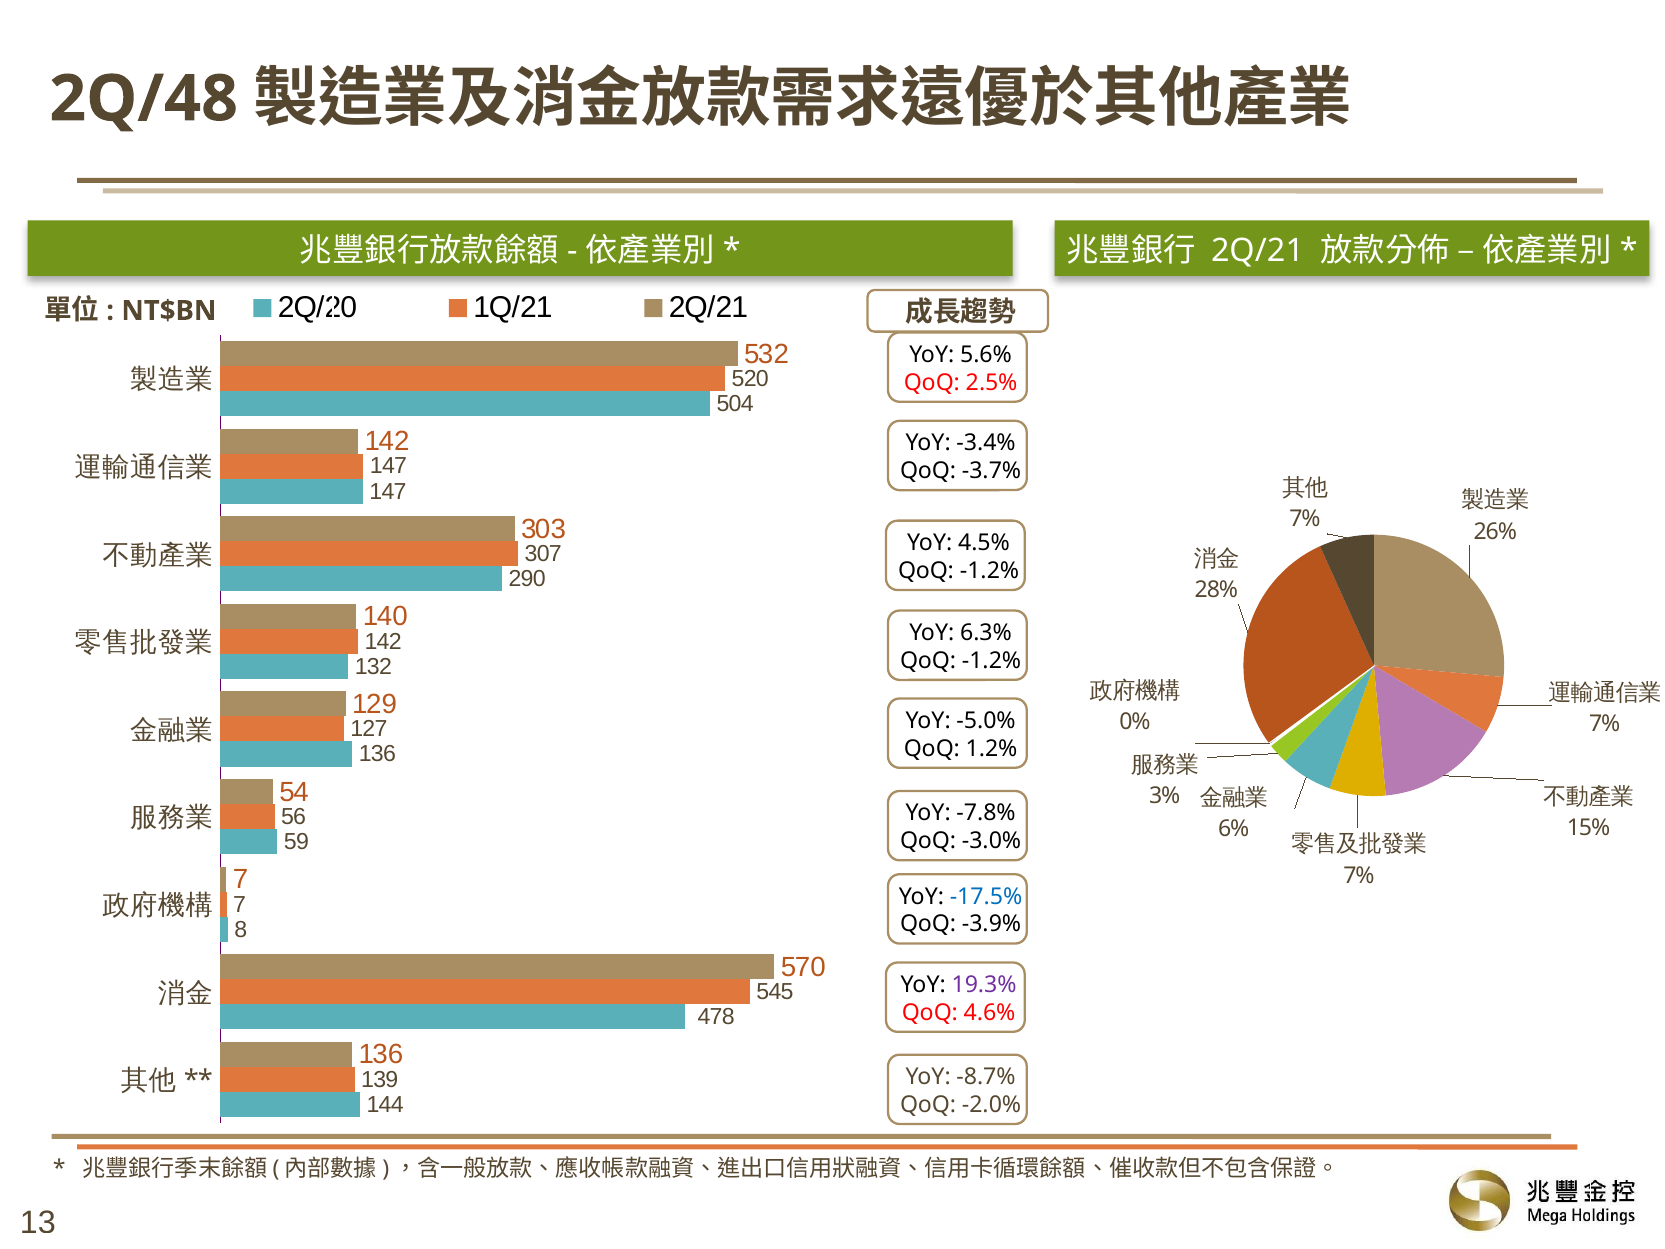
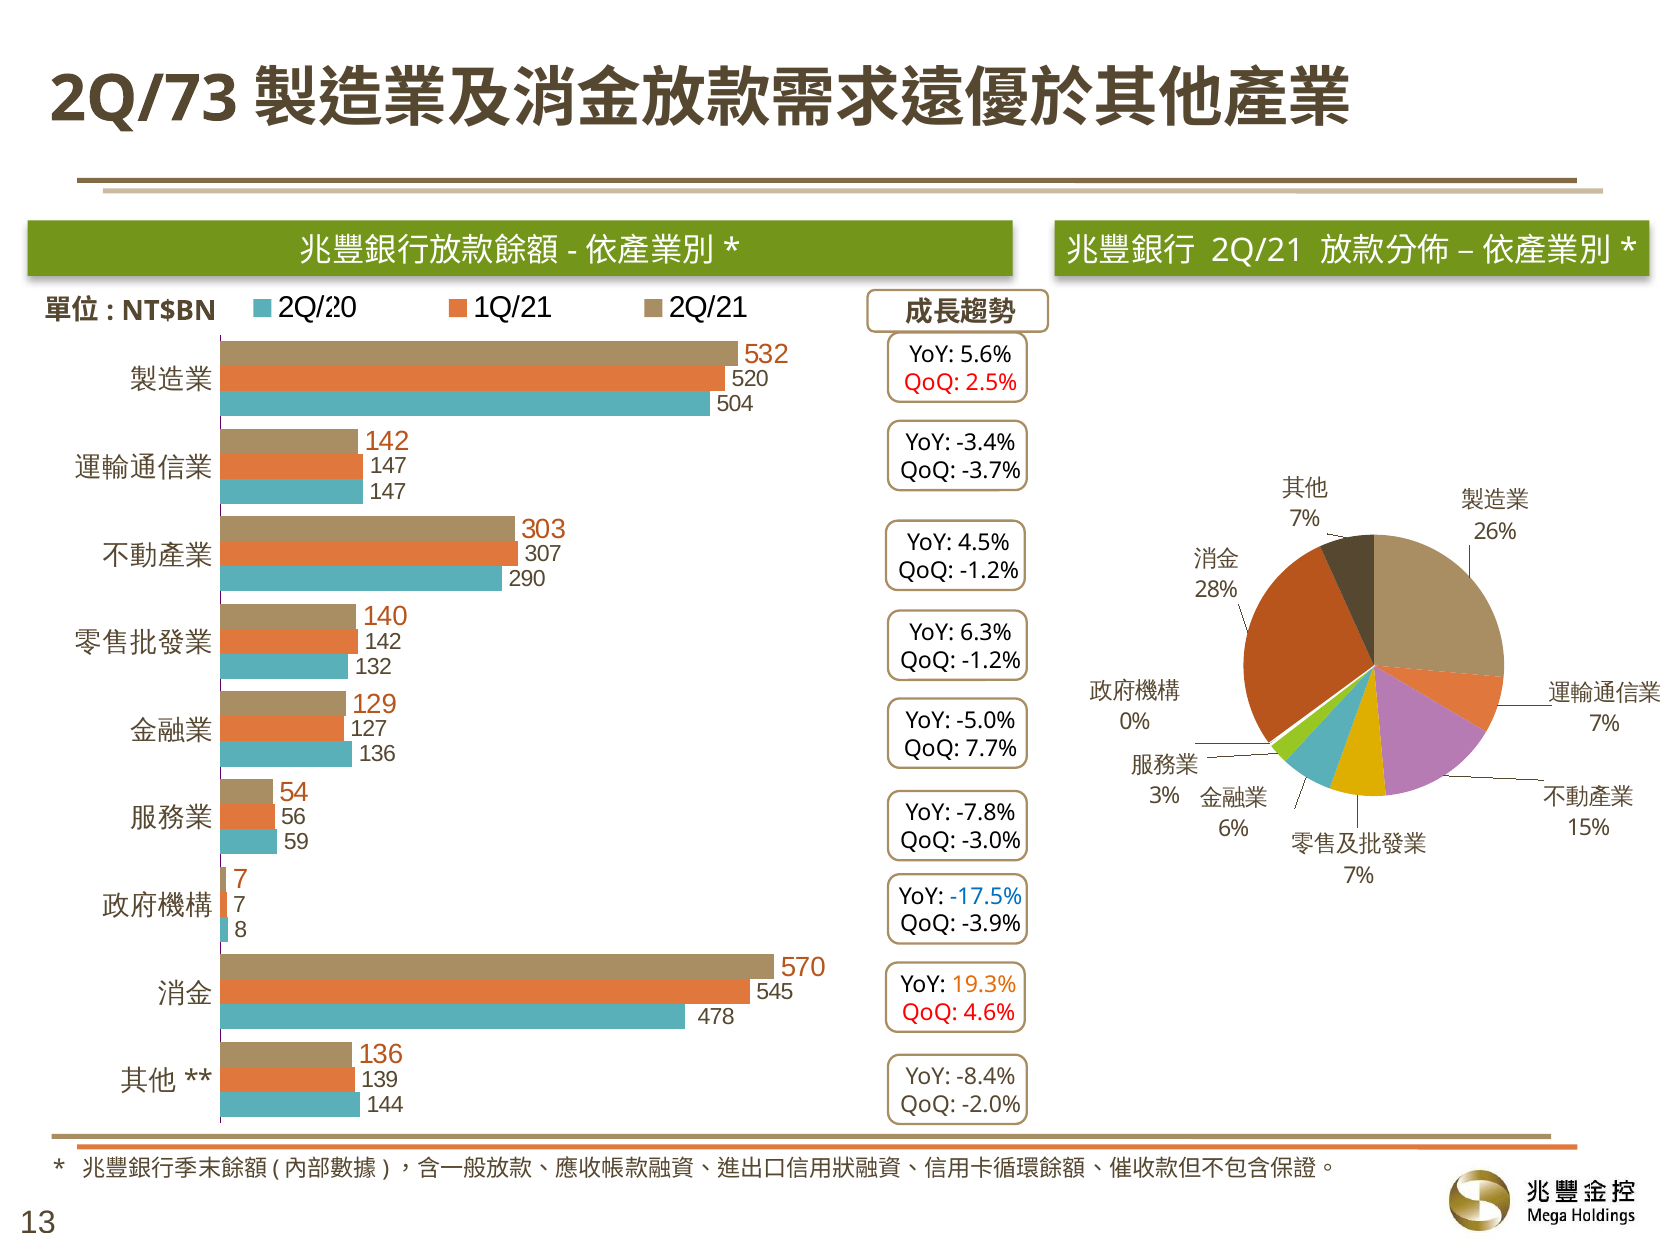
2Q/48: 2Q/48 -> 2Q/73 (144, 99)
1.2%: 1.2% -> 7.7% (992, 748)
19.3% colour: purple -> orange (984, 985)
-8.7%: -8.7% -> -8.4% (986, 1077)
